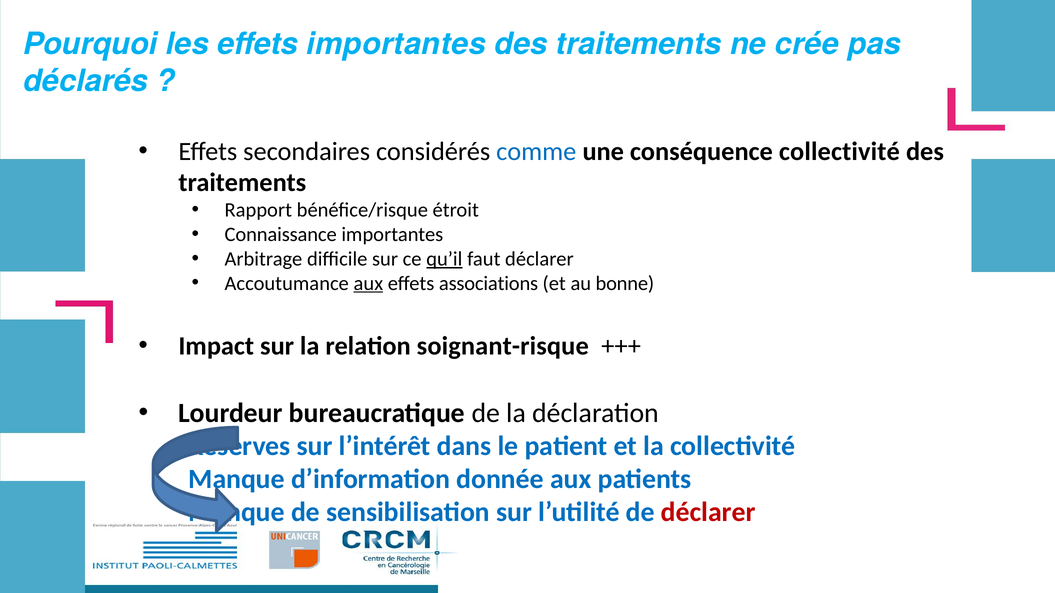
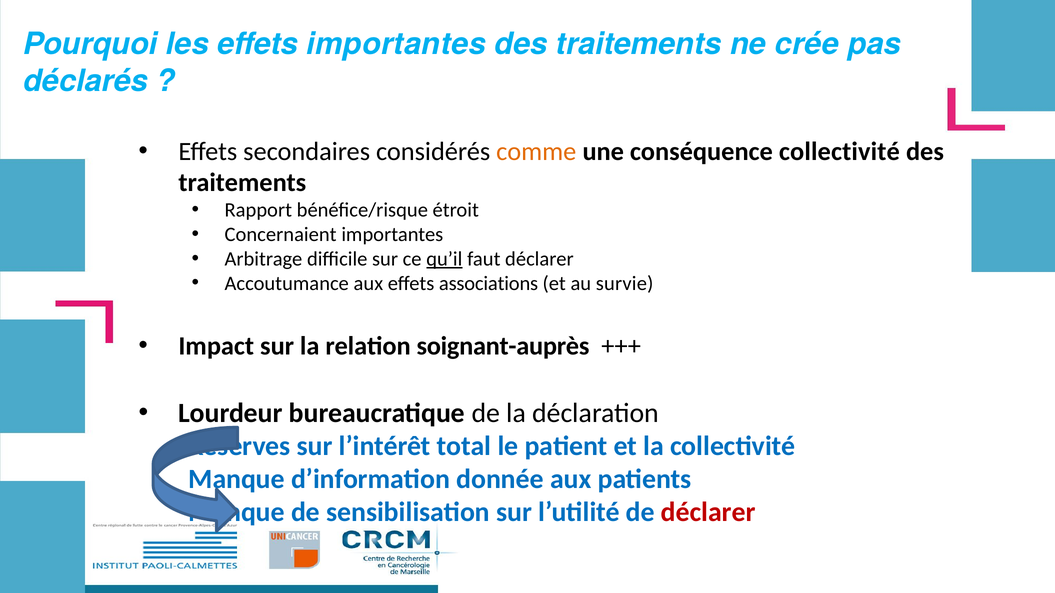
comme colour: blue -> orange (536, 152)
Connaissance: Connaissance -> Concernaient (281, 235)
aux underline: present -> none (368, 283)
bonne: bonne -> survie (625, 283)
soignant-risque: soignant-risque -> soignant-auprès (503, 347)
dans: dans -> total (464, 447)
